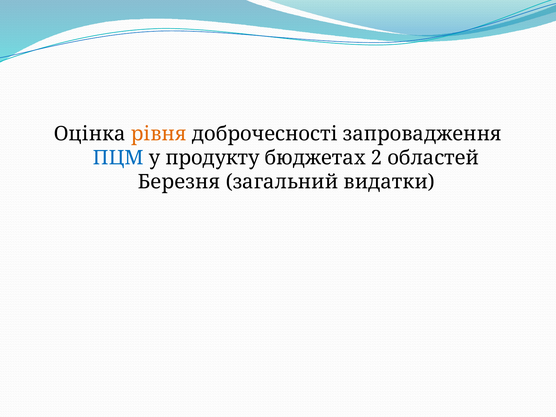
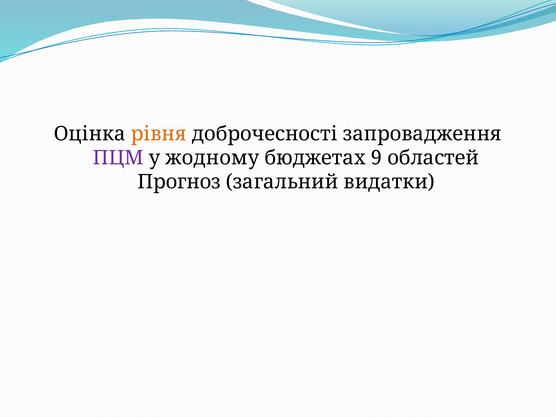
ПЦМ colour: blue -> purple (118, 158)
продукту: продукту -> жодному (212, 158)
2: 2 -> 9 (376, 158)
Березня: Березня -> Прогноз (179, 182)
